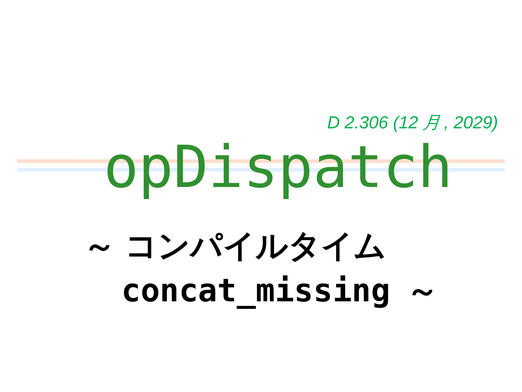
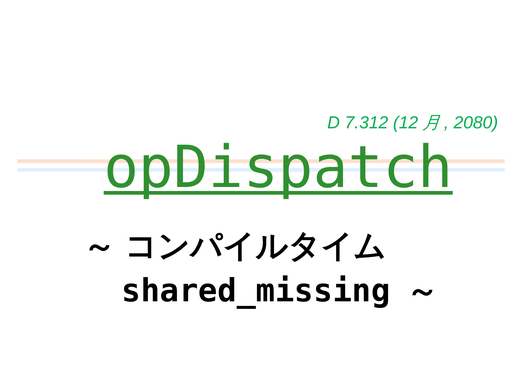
2.306: 2.306 -> 7.312 (366, 122)
2029: 2029 -> 2080 (476, 122)
opDispatch underline: none -> present (278, 168)
concat_missing: concat_missing -> shared_missing (256, 290)
